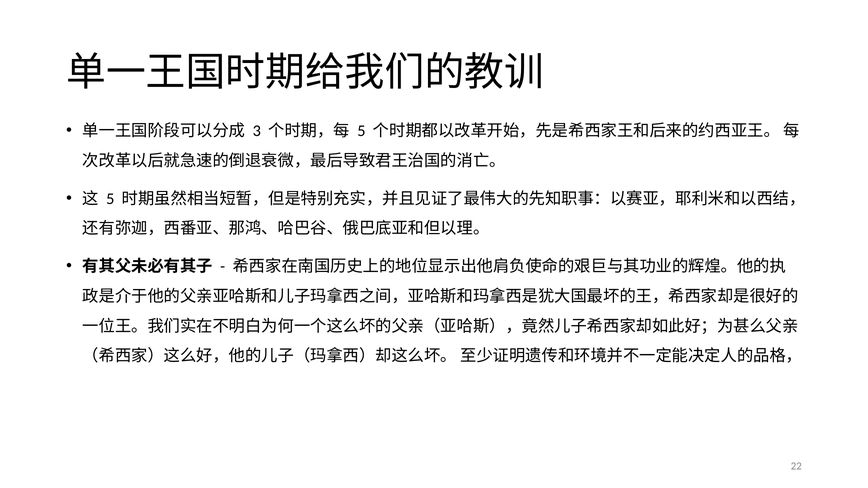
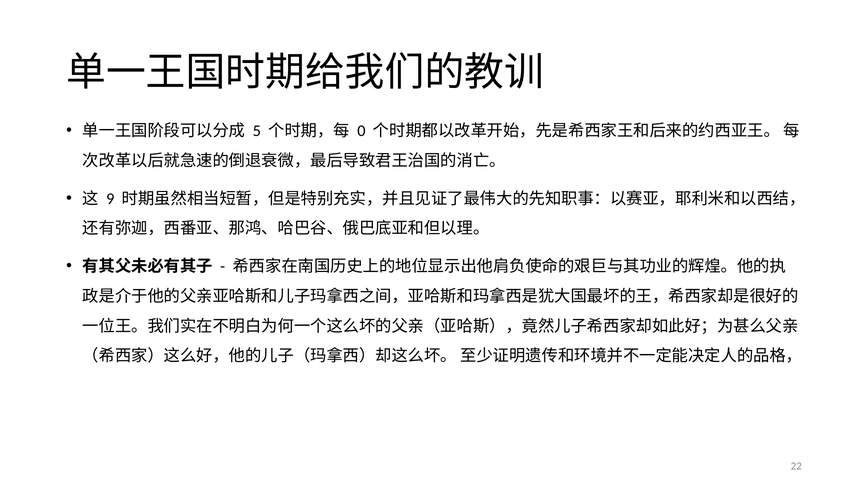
3: 3 -> 5 (257, 131)
5: 5 -> 0 (361, 131)
5: 5 -> 9 (110, 199)
